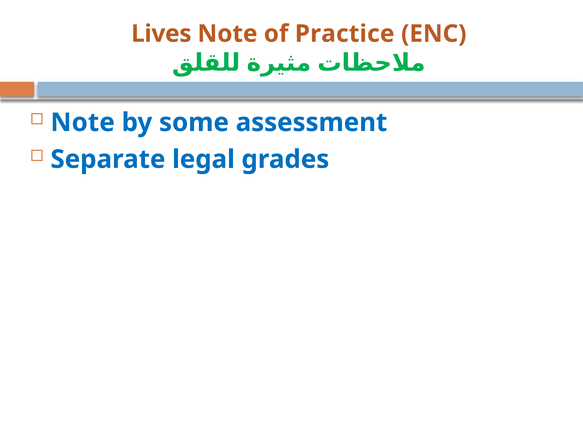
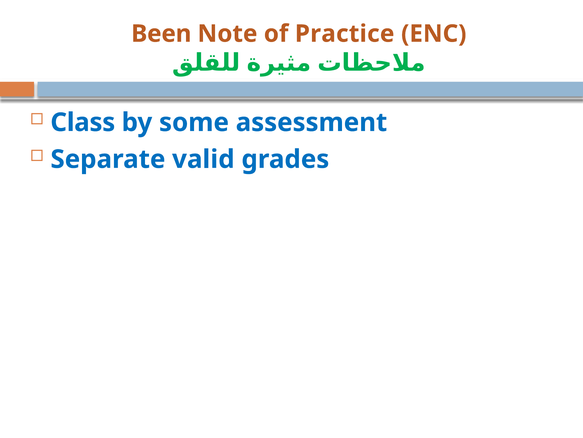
Lives: Lives -> Been (161, 34)
Note: Note -> Class (83, 122)
legal: legal -> valid (203, 159)
